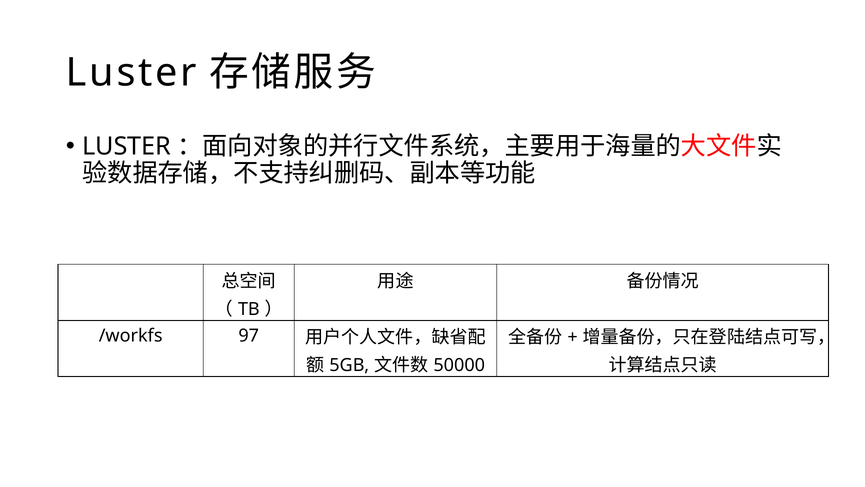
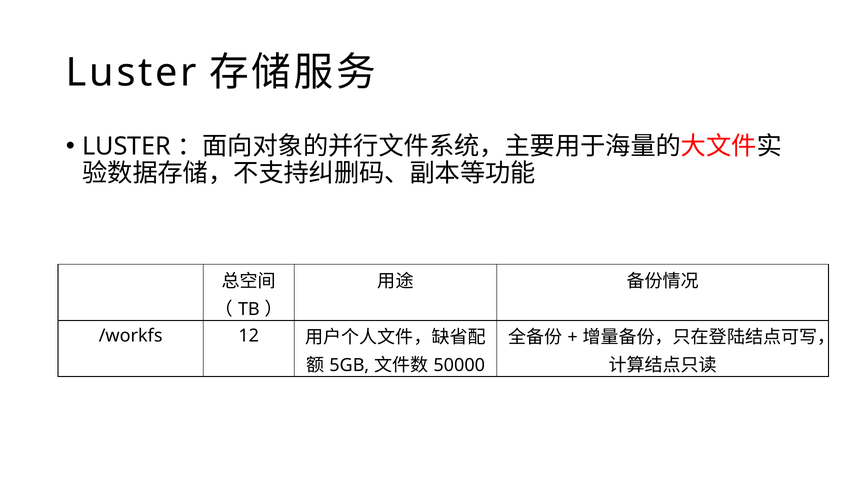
97: 97 -> 12 (249, 335)
